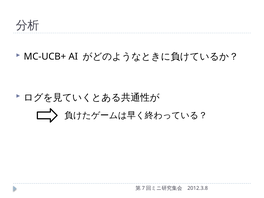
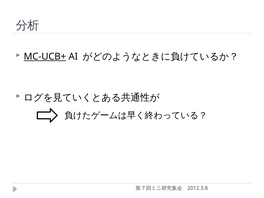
MC-UCB+ underline: none -> present (45, 57)
